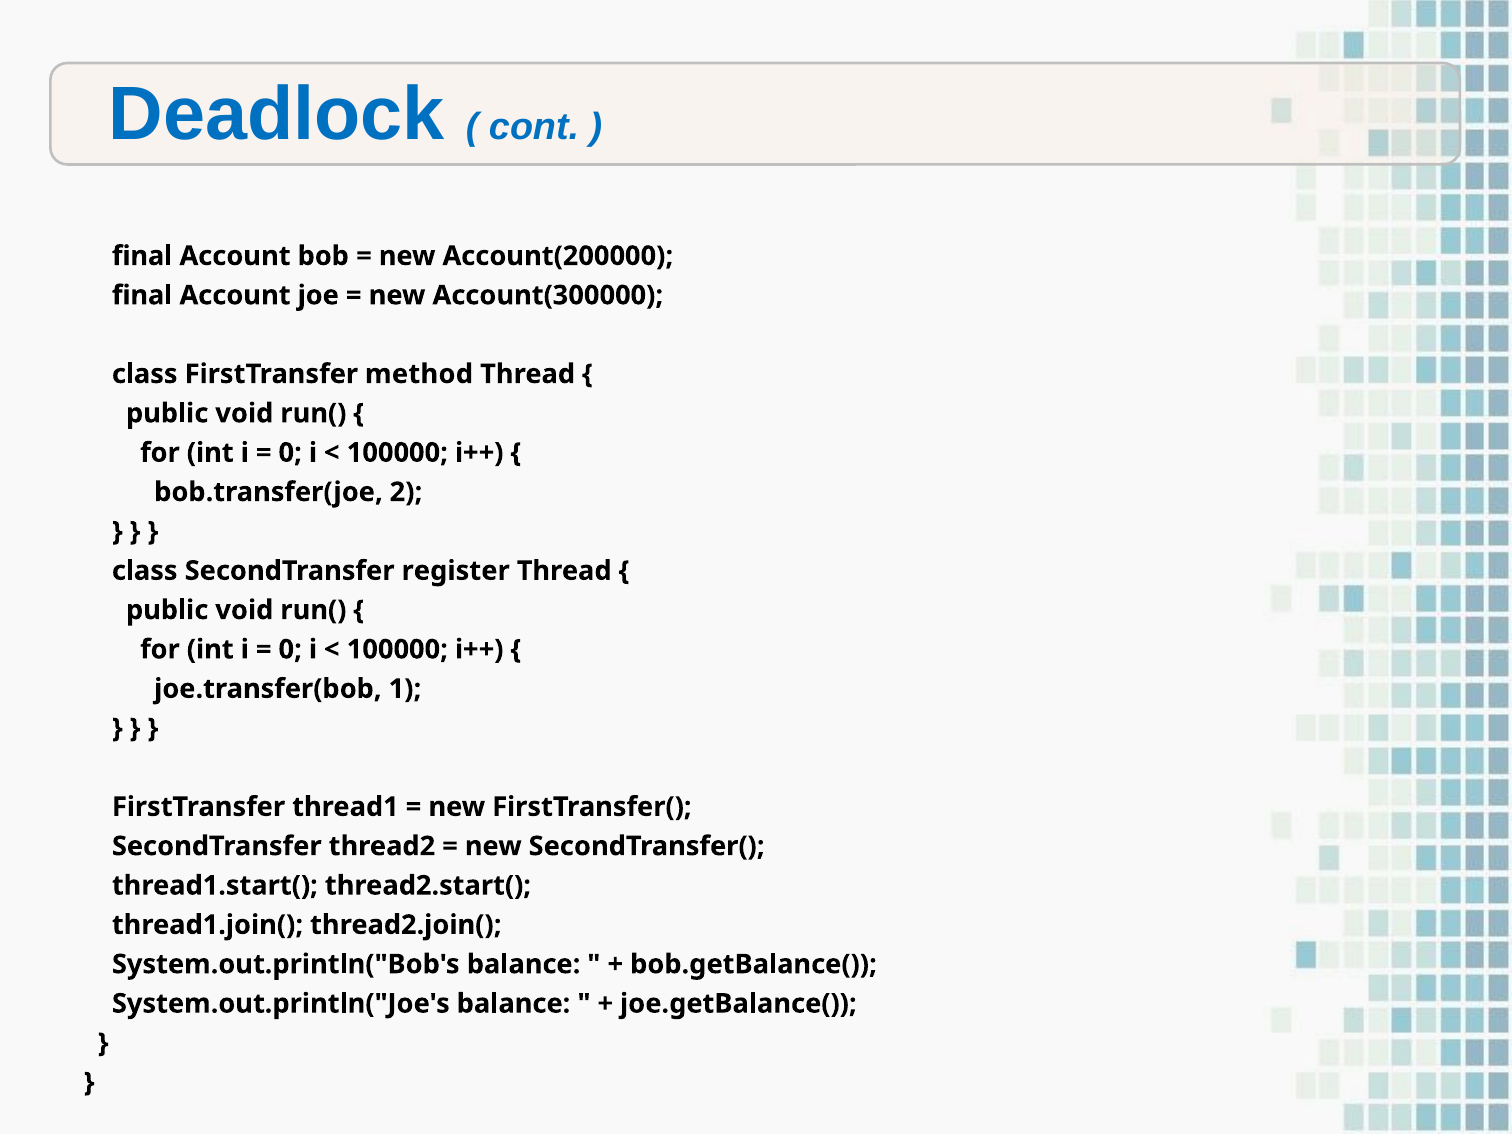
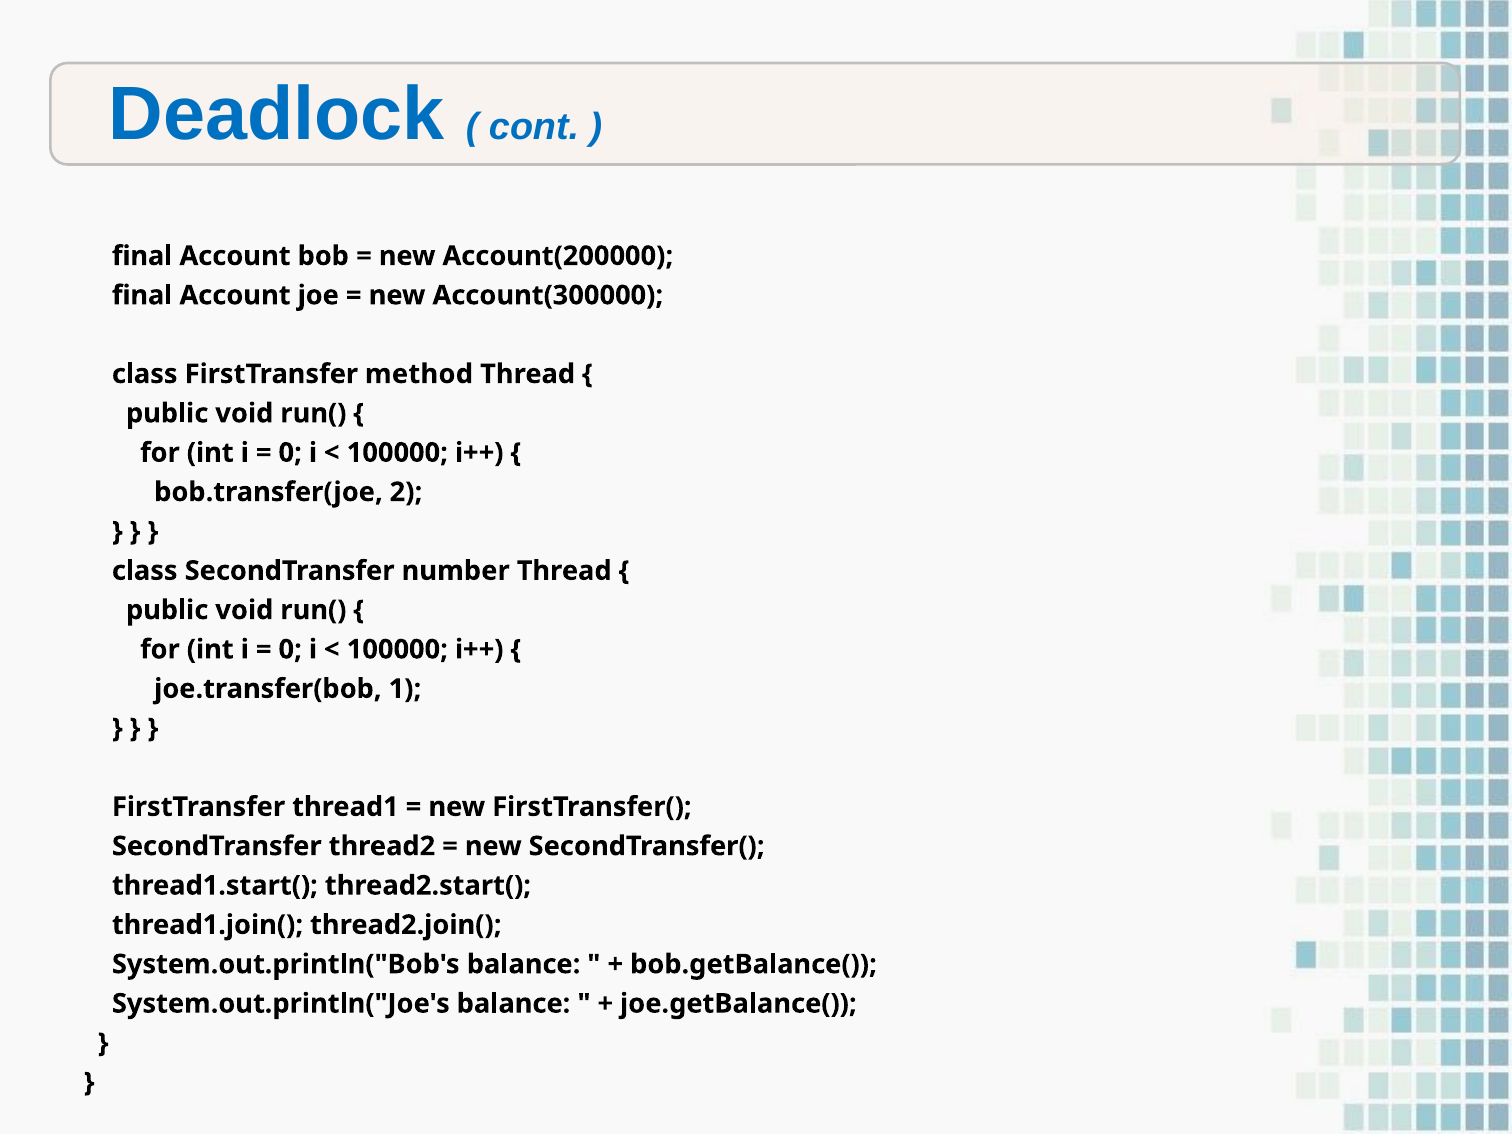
register: register -> number (456, 571)
